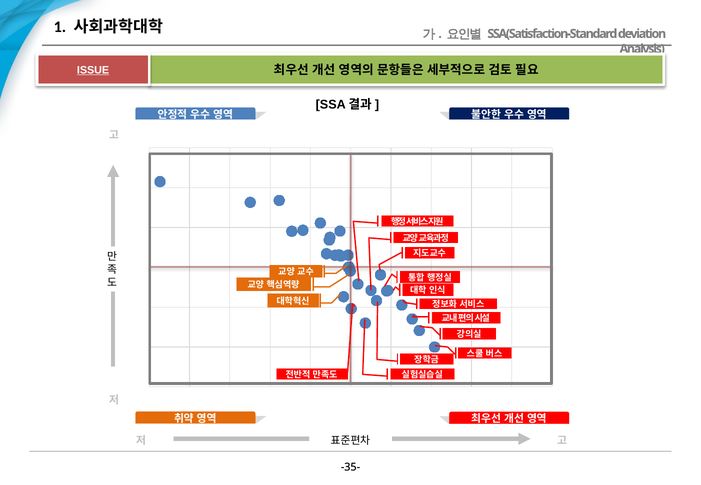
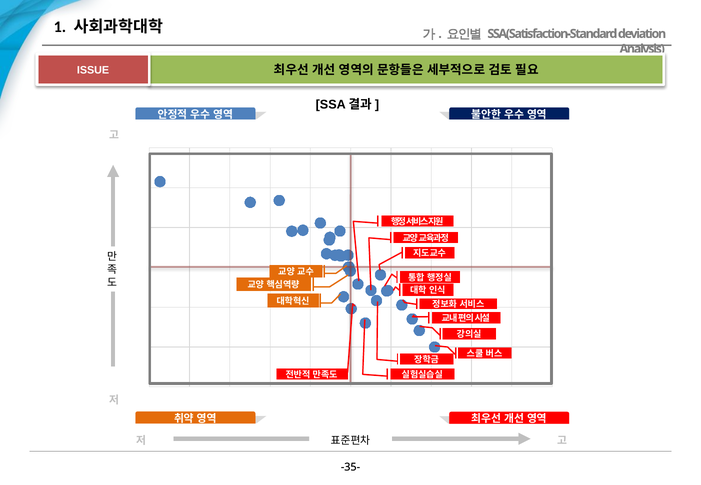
ISSUE underline: present -> none (93, 70)
